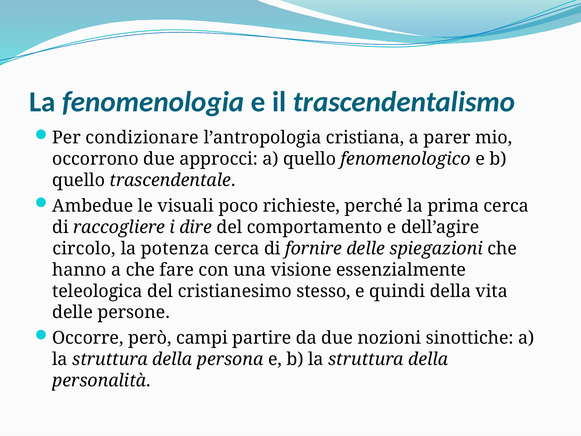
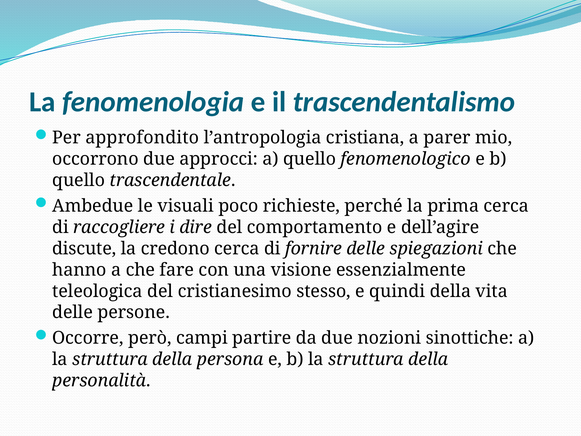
condizionare: condizionare -> approfondito (142, 138)
circolo: circolo -> discute (84, 248)
potenza: potenza -> credono (175, 248)
